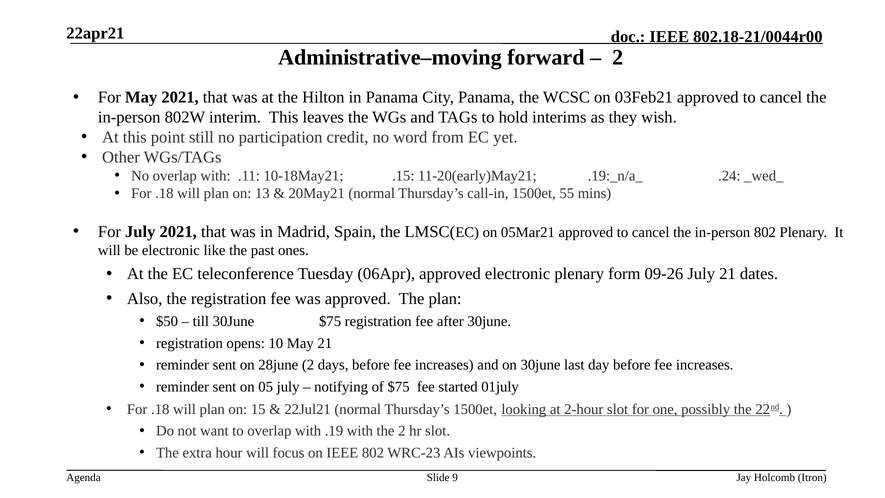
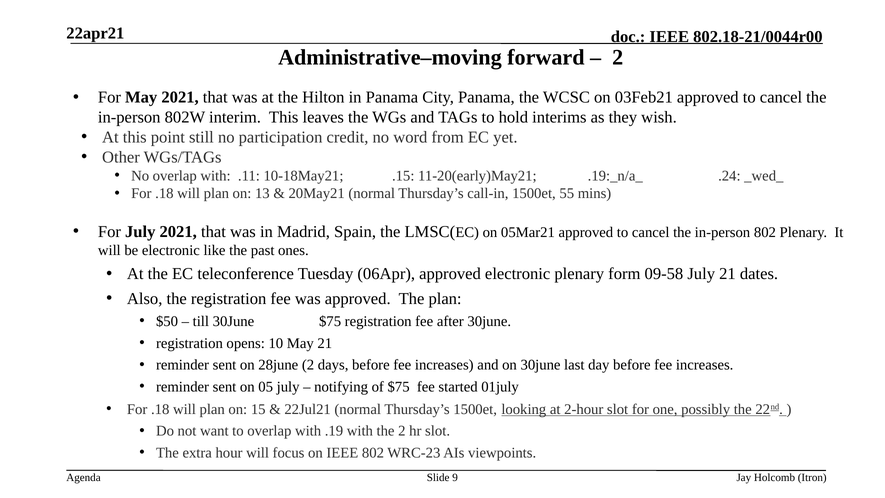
09-26: 09-26 -> 09-58 (664, 274)
